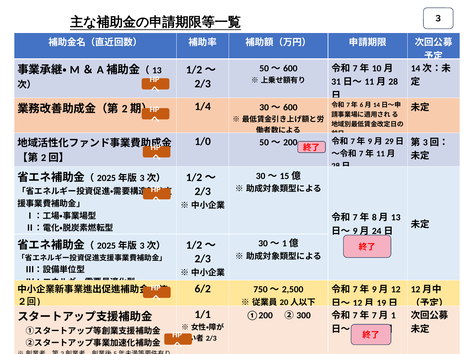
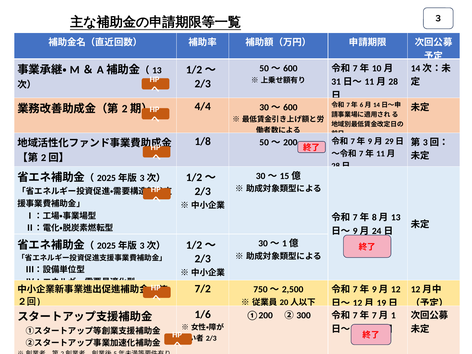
1/4: 1/4 -> 4/4 (203, 107)
1/0: 1/0 -> 1/8 (203, 141)
6/2: 6/2 -> 7/2 (203, 289)
1/1: 1/1 -> 1/6 (203, 315)
